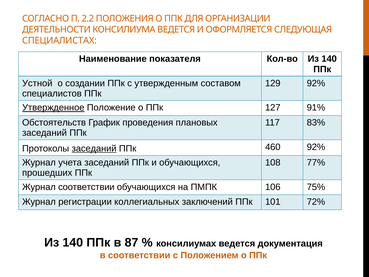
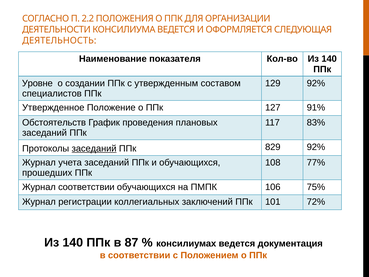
СПЕЦИАЛИСТАХ: СПЕЦИАЛИСТАХ -> ДЕЯТЕЛЬНОСТЬ (59, 41)
Устной: Устной -> Уровне (37, 83)
Утвержденное underline: present -> none (53, 108)
460: 460 -> 829 (273, 147)
